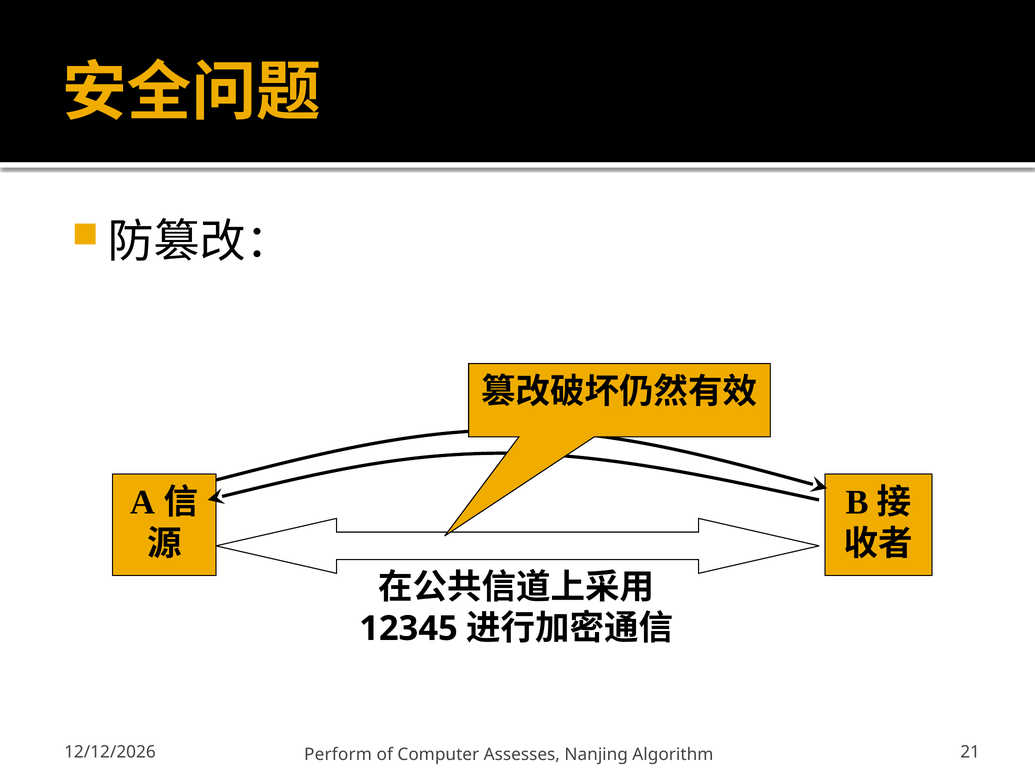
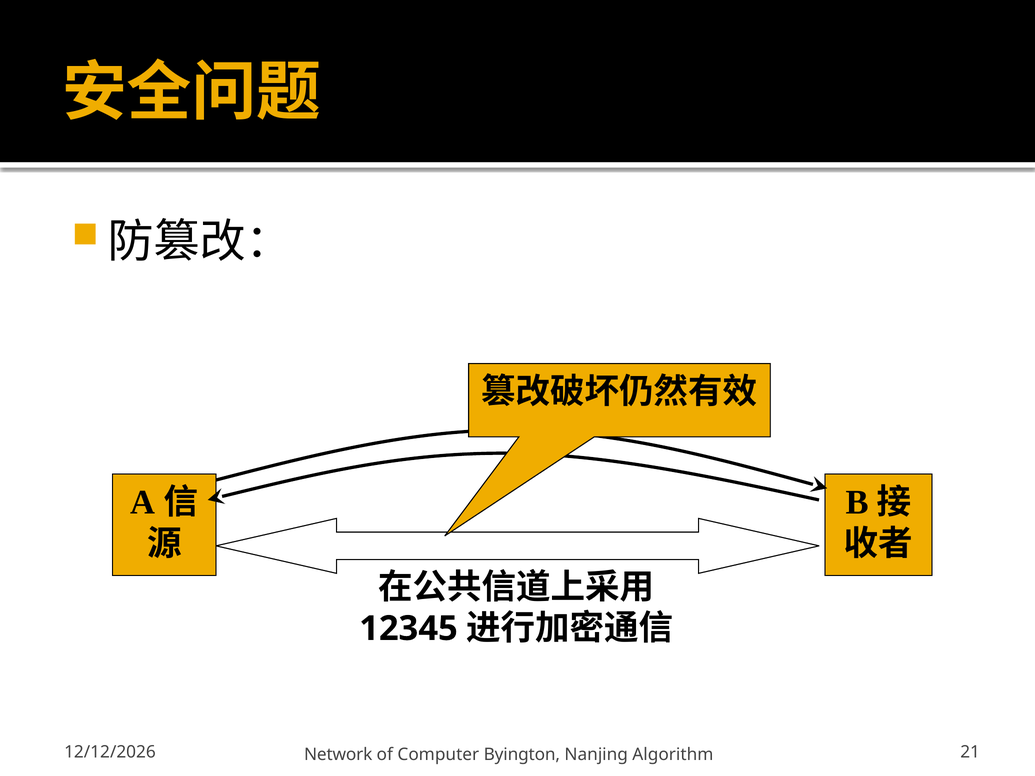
Perform: Perform -> Network (338, 755)
Assesses: Assesses -> Byington (522, 755)
